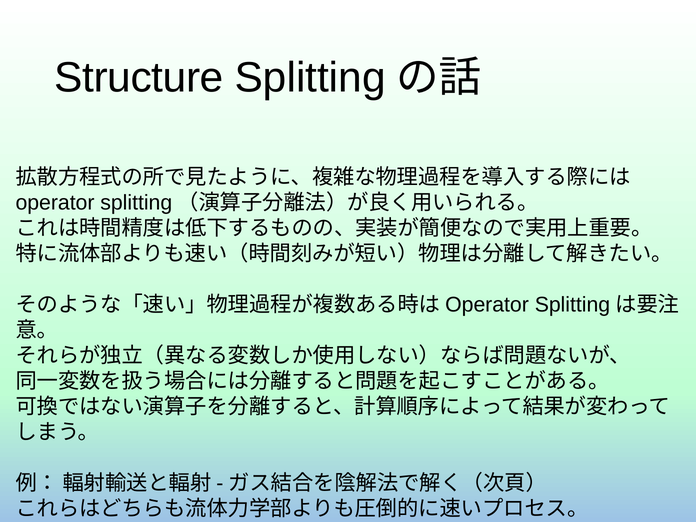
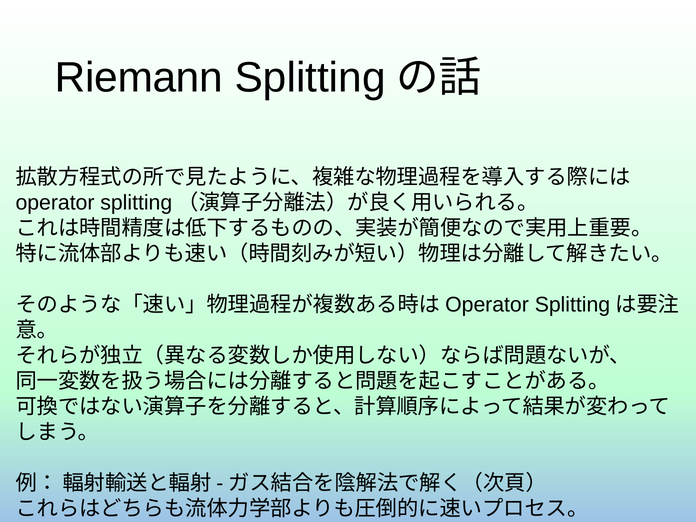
Structure: Structure -> Riemann (139, 78)
